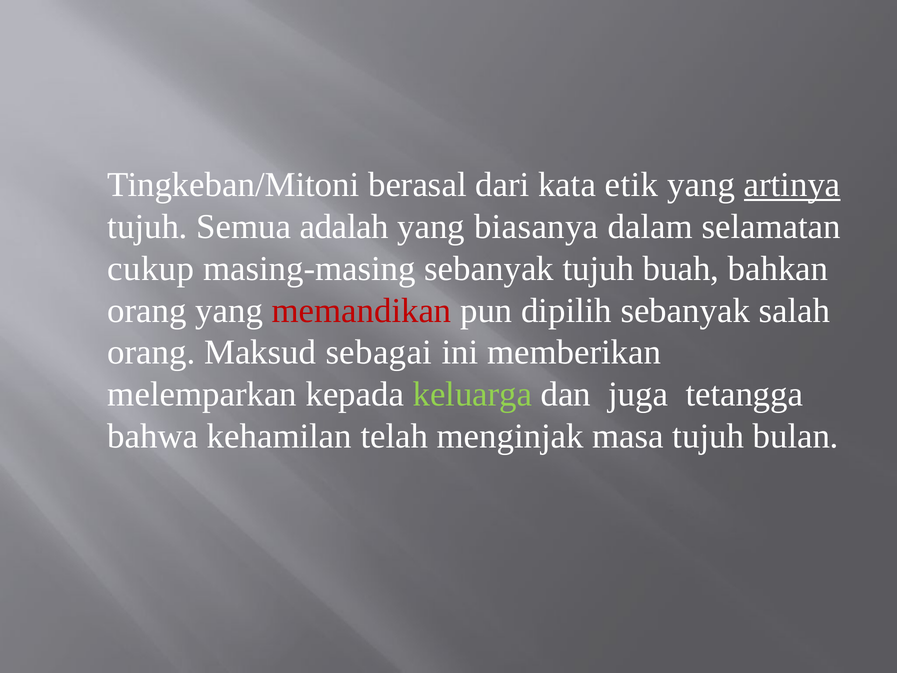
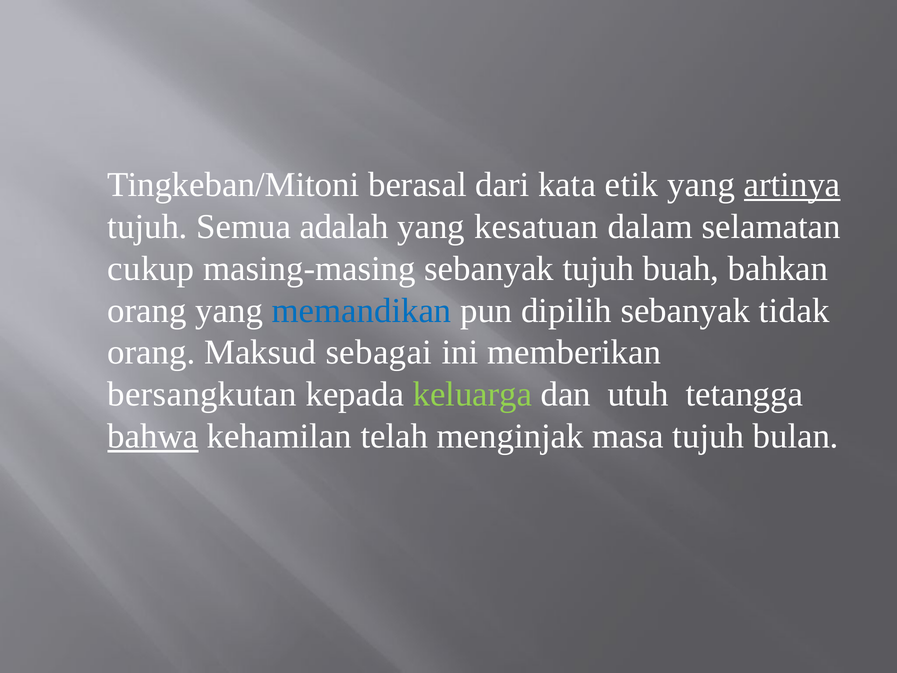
biasanya: biasanya -> kesatuan (536, 227)
memandikan colour: red -> blue (362, 310)
salah: salah -> tidak (794, 310)
melemparkan: melemparkan -> bersangkutan (202, 394)
juga: juga -> utuh (638, 394)
bahwa underline: none -> present (153, 436)
